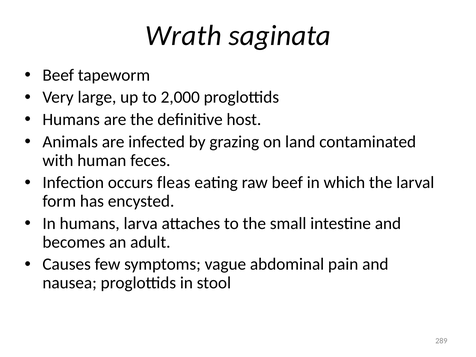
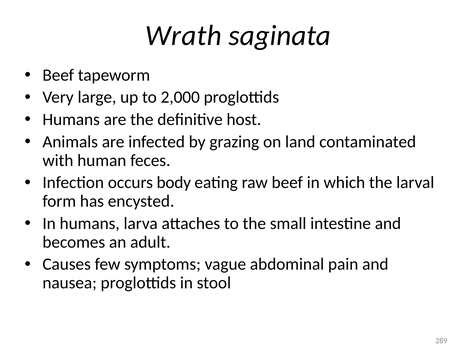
fleas: fleas -> body (174, 183)
